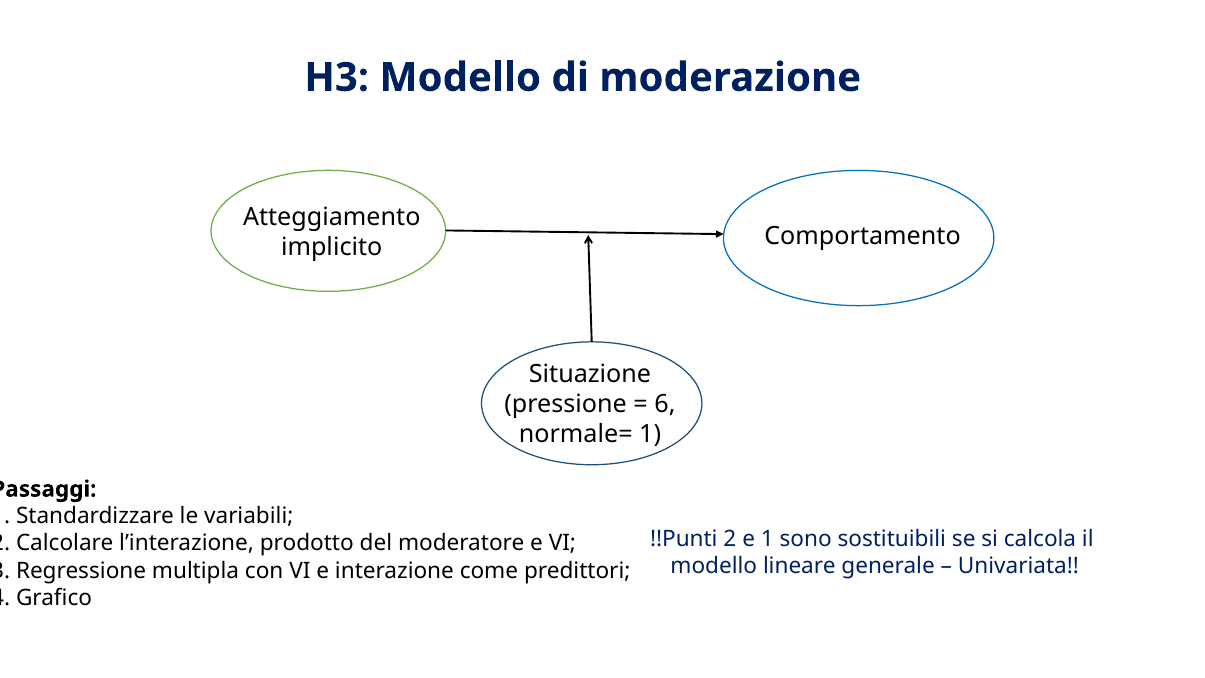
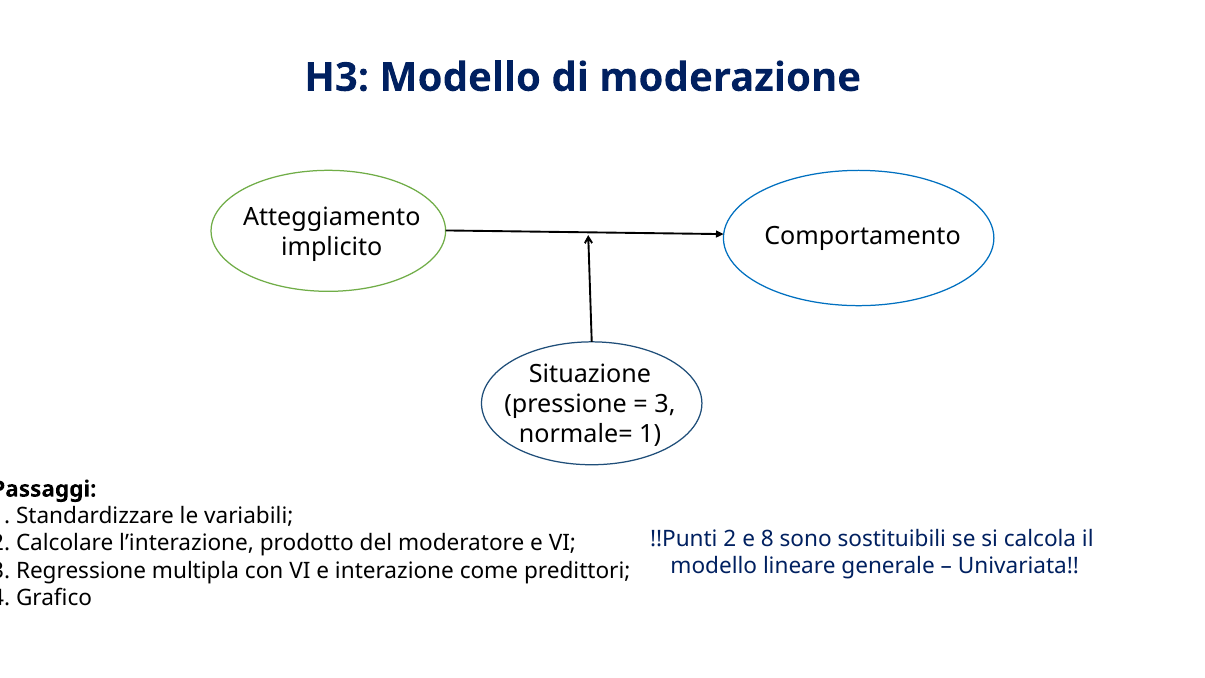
6: 6 -> 3 (665, 404)
e 1: 1 -> 8 (767, 539)
